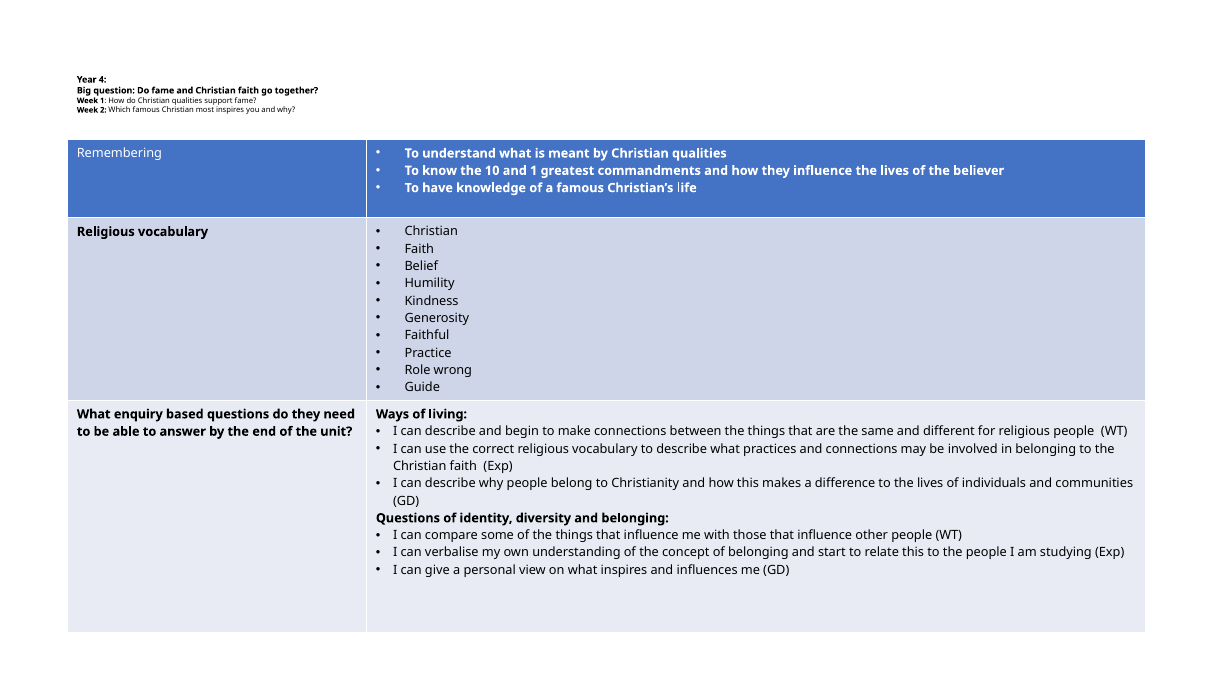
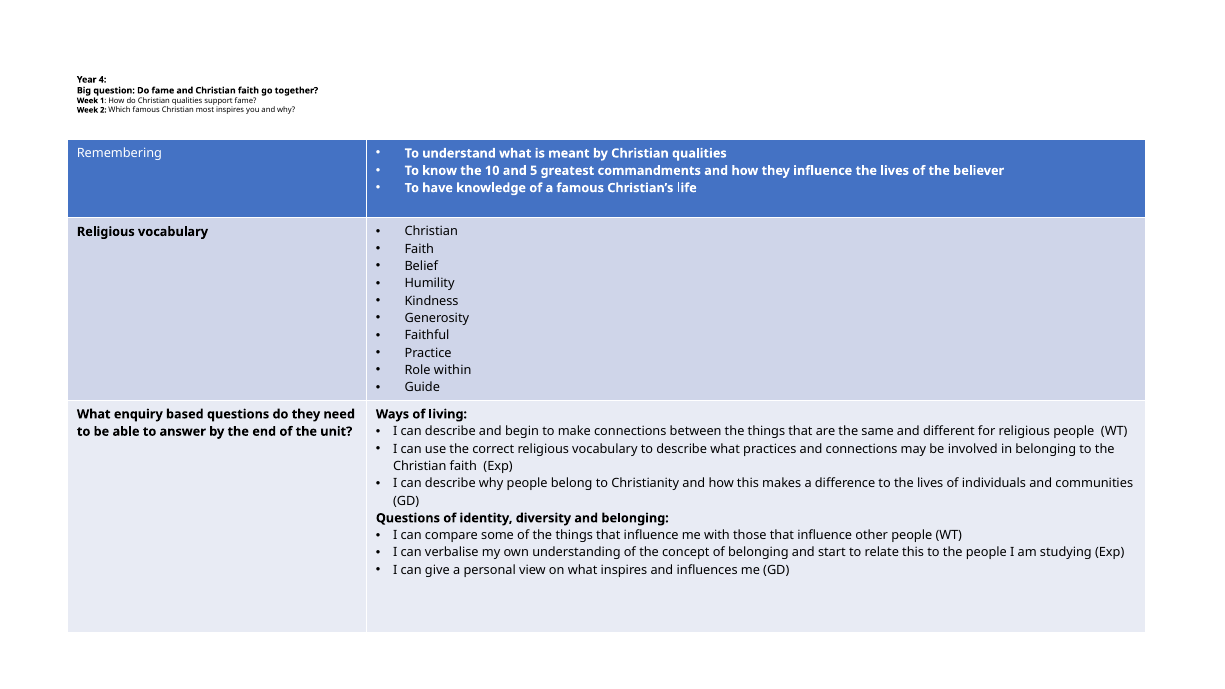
and 1: 1 -> 5 (534, 171)
wrong: wrong -> within (453, 370)
